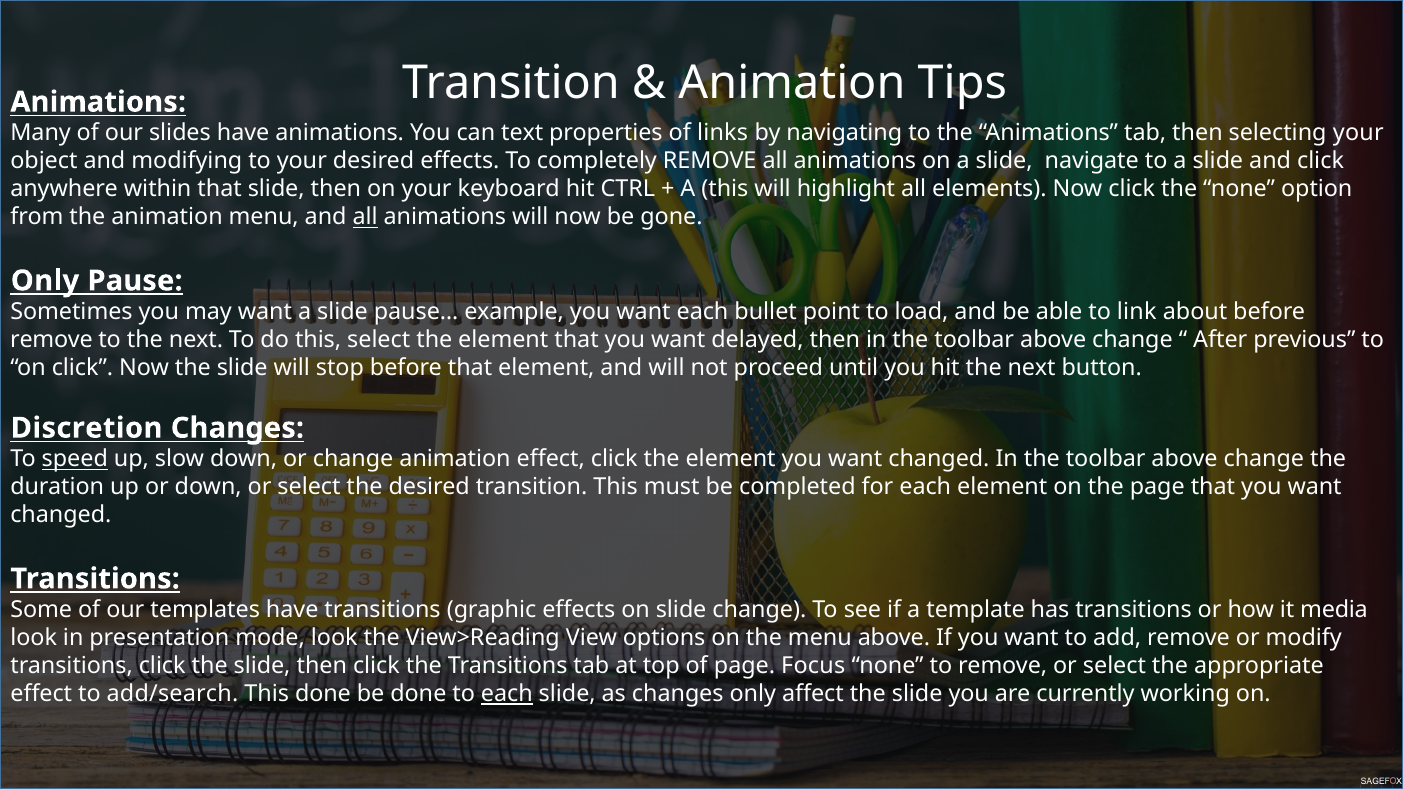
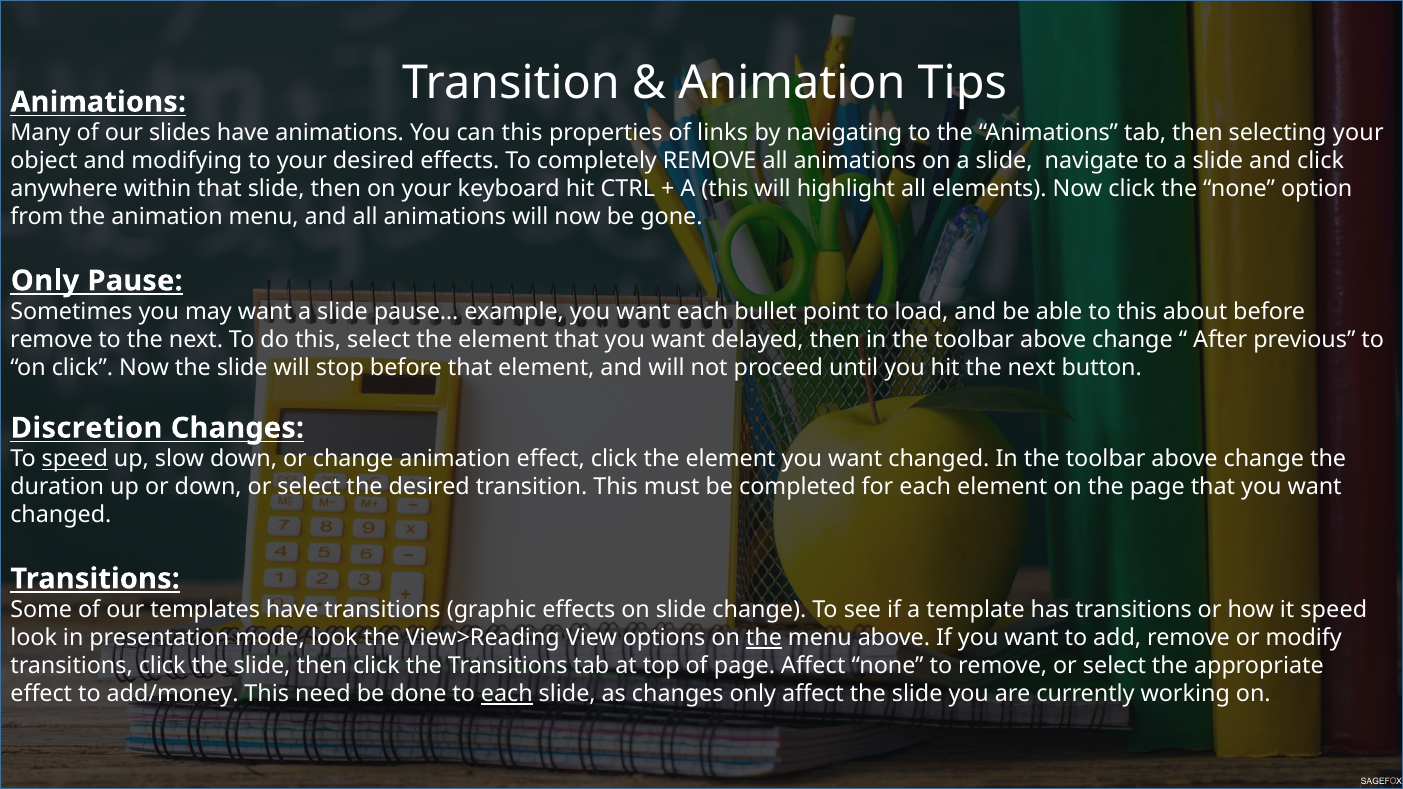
can text: text -> this (522, 133)
all underline: present -> none (365, 217)
to link: link -> this (1137, 312)
it media: media -> speed (1334, 610)
the underline: none -> present (764, 638)
page Focus: Focus -> Affect (813, 666)
add/search: add/search -> add/money (173, 694)
This done: done -> need (323, 694)
